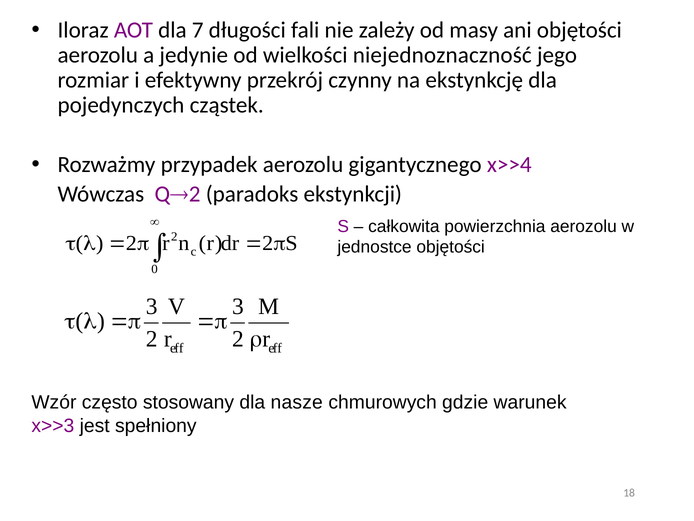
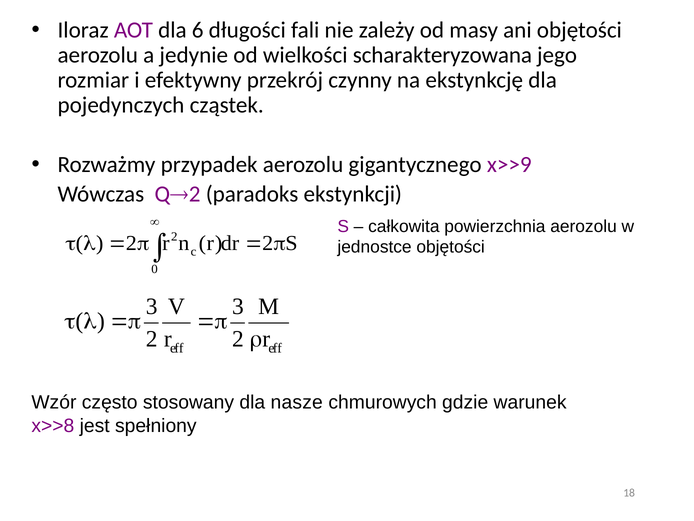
7: 7 -> 6 (198, 30)
niejednoznaczność: niejednoznaczność -> scharakteryzowana (442, 55)
x>>4: x>>4 -> x>>9 (509, 164)
x>>3: x>>3 -> x>>8 (53, 425)
